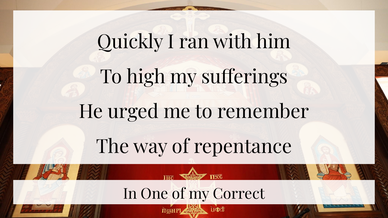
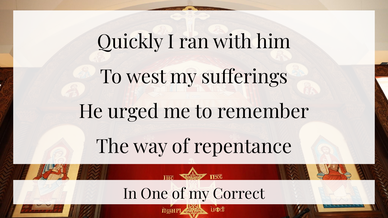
high: high -> west (146, 77)
